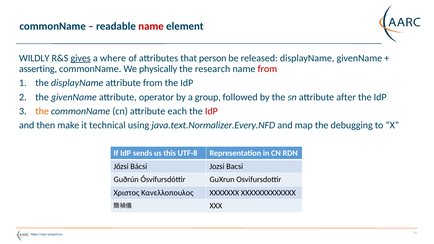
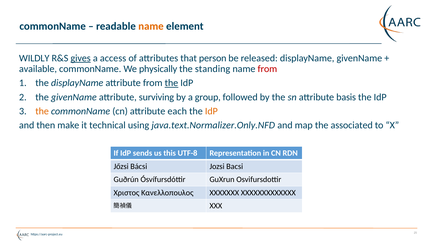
name colour: red -> orange (151, 26)
where: where -> access (113, 58)
asserting: asserting -> available (38, 69)
research: research -> standing (213, 69)
the underline: none -> present (171, 83)
operator: operator -> surviving (156, 97)
after: after -> basis (346, 97)
IdP colour: red -> orange (211, 111)
java.text.Normalizer.Every.NFD: java.text.Normalizer.Every.NFD -> java.text.Normalizer.Only.NFD (213, 125)
debugging: debugging -> associated (352, 125)
